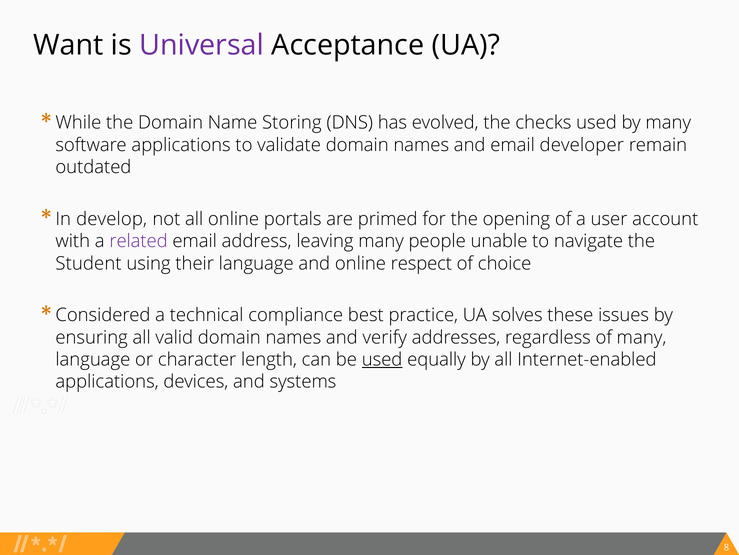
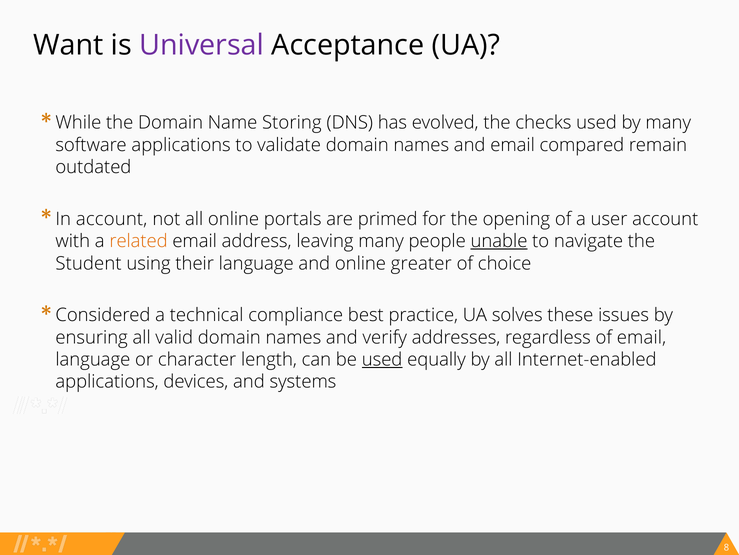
developer: developer -> compared (582, 145)
develop: develop -> account (112, 219)
related colour: purple -> orange (139, 241)
unable underline: none -> present (499, 241)
respect: respect -> greater (421, 263)
of many: many -> email (641, 337)
